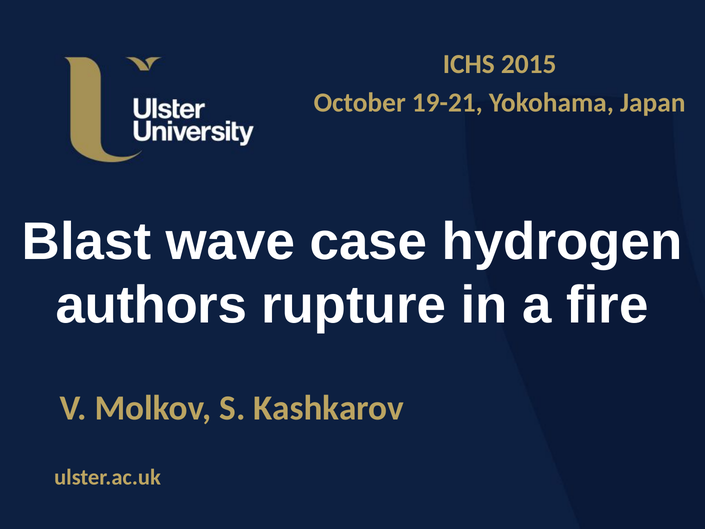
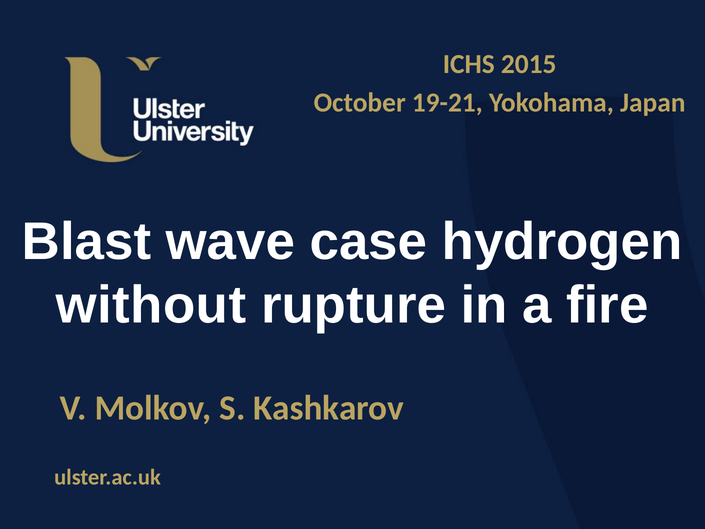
authors: authors -> without (151, 305)
